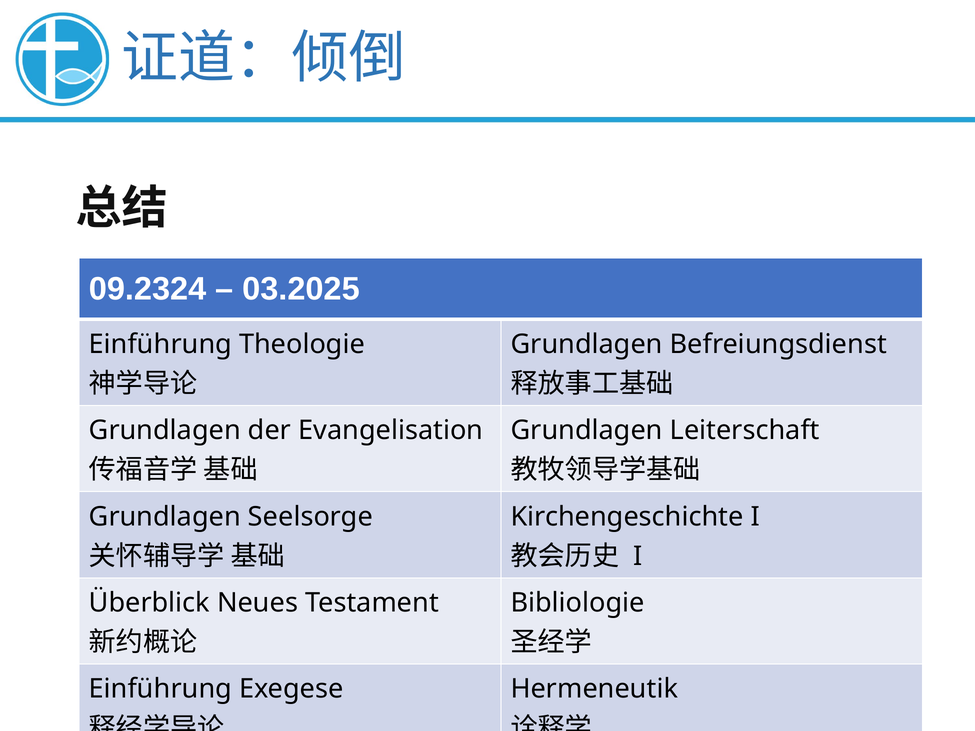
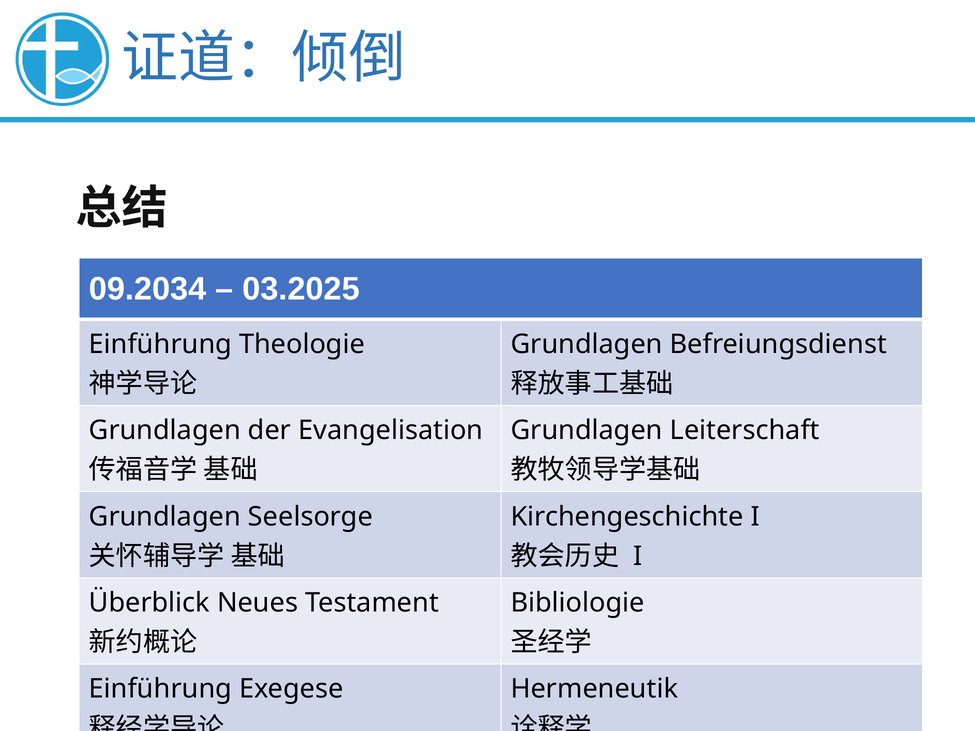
09.2324: 09.2324 -> 09.2034 (148, 289)
